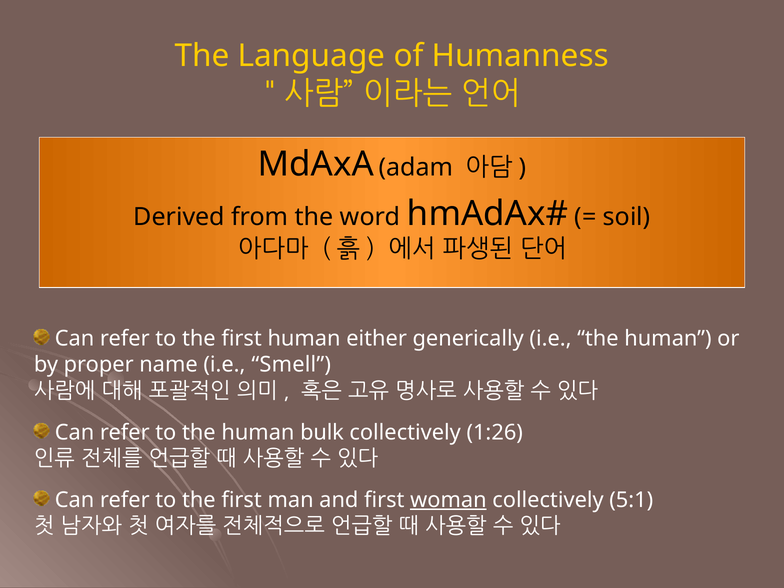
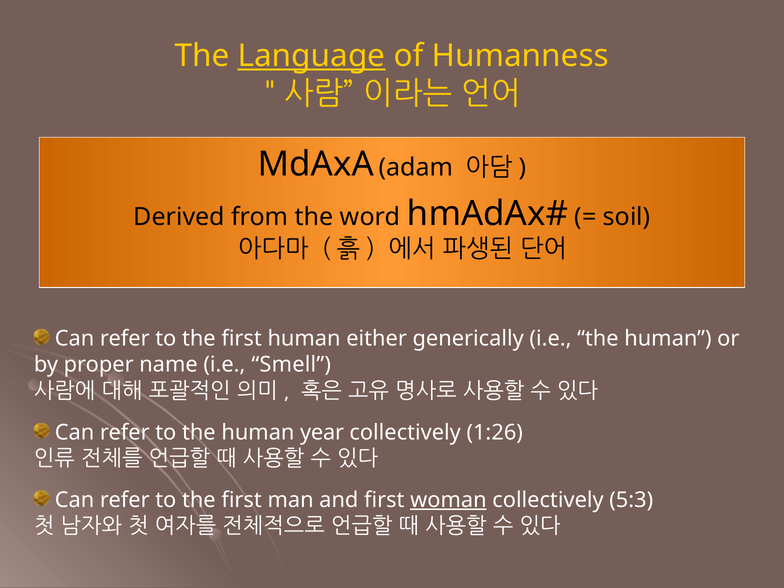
Language underline: none -> present (311, 56)
bulk: bulk -> year (322, 432)
5:1: 5:1 -> 5:3 (631, 500)
